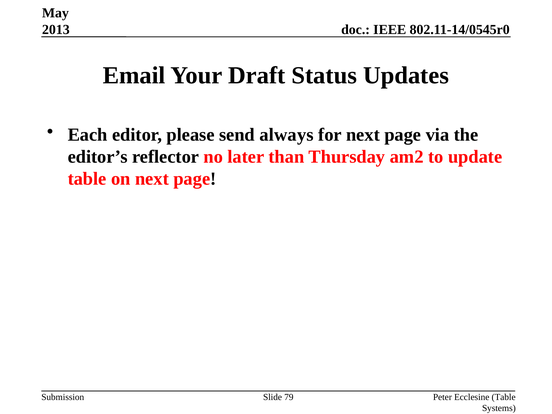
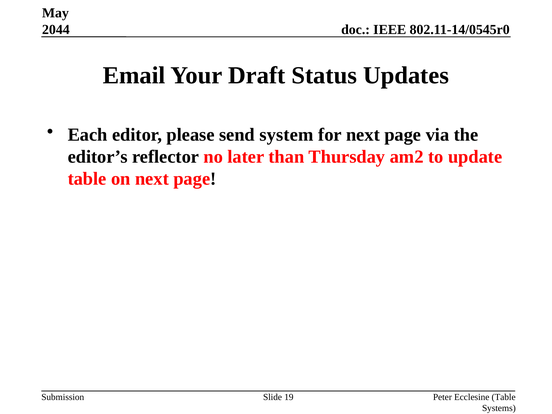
2013: 2013 -> 2044 (56, 30)
always: always -> system (287, 135)
79: 79 -> 19 (289, 397)
